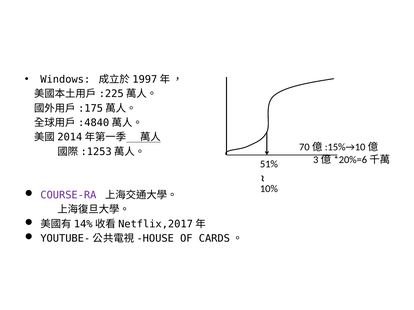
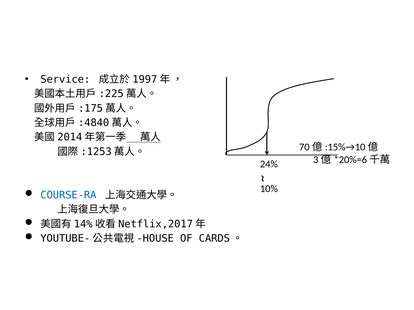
Windows: Windows -> Service (65, 79)
51%: 51% -> 24% (269, 164)
COURSE-RA colour: purple -> blue (68, 195)
